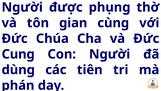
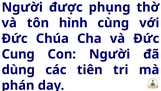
gian: gian -> hình (73, 23)
